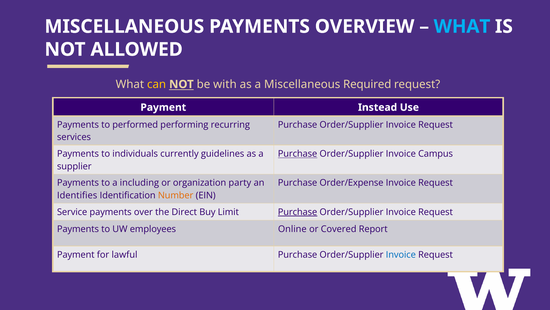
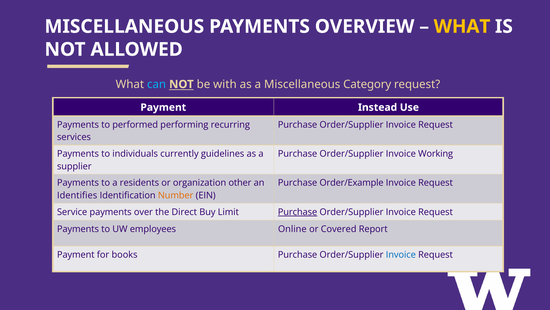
WHAT colour: light blue -> yellow (462, 26)
can colour: yellow -> light blue (157, 84)
Required: Required -> Category (367, 84)
Purchase underline: present -> none (298, 154)
Campus: Campus -> Working (436, 154)
including: including -> residents (139, 183)
party: party -> other (240, 183)
Order/Expense: Order/Expense -> Order/Example (352, 183)
lawful: lawful -> books (125, 254)
